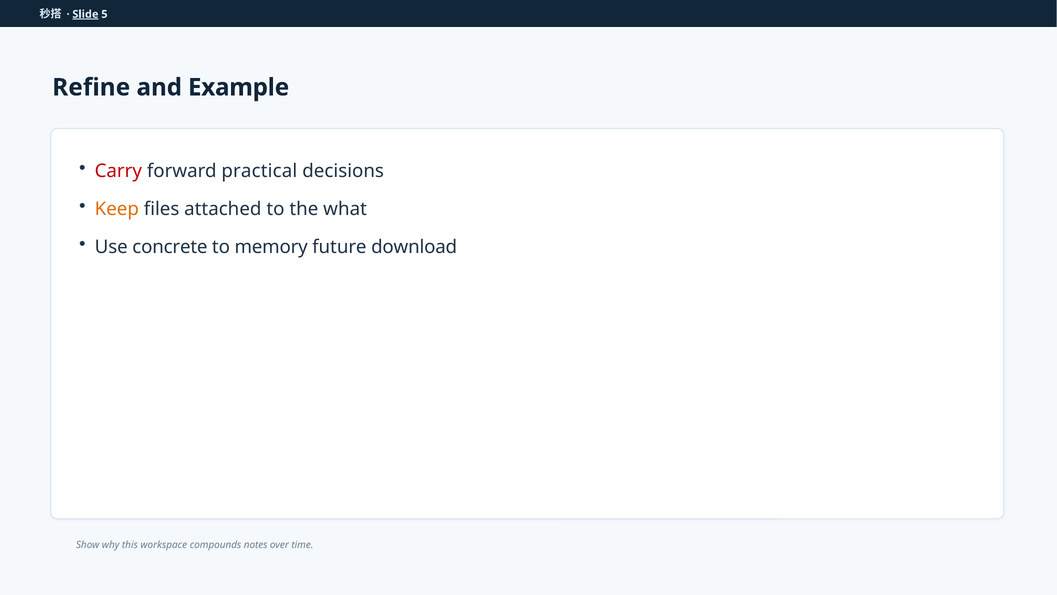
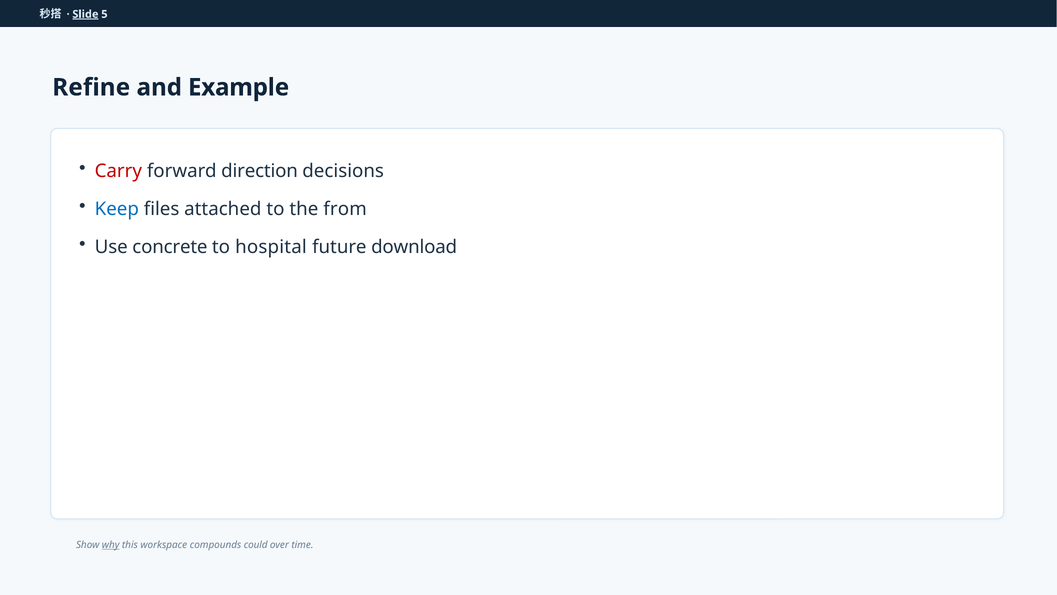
practical: practical -> direction (260, 171)
Keep colour: orange -> blue (117, 209)
what: what -> from (345, 209)
memory: memory -> hospital (271, 247)
why underline: none -> present (111, 544)
notes: notes -> could (256, 544)
